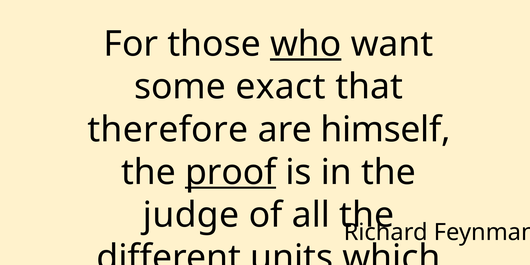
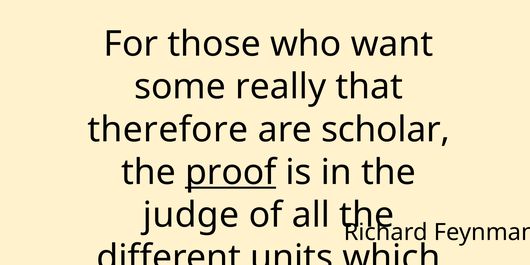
who underline: present -> none (306, 44)
exact: exact -> really (281, 87)
himself: himself -> scholar (386, 130)
